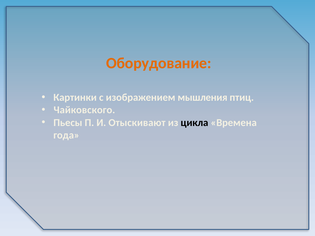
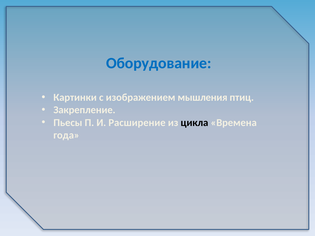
Оборудование colour: orange -> blue (159, 63)
Чайковского: Чайковского -> Закрепление (84, 110)
Отыскивают: Отыскивают -> Расширение (137, 123)
